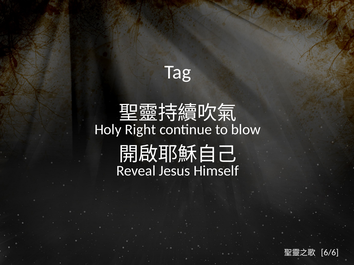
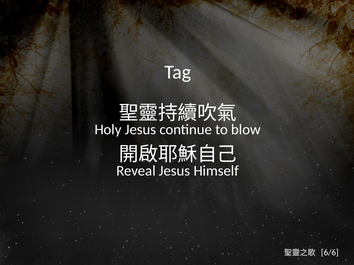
Holy Right: Right -> Jesus (141, 130)
